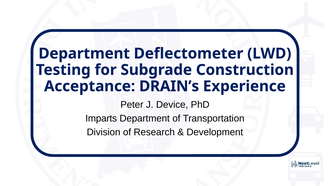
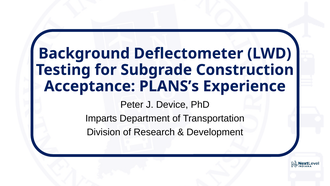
Department: Department -> Background (84, 53)
DRAIN’s: DRAIN’s -> PLANS’s (169, 86)
